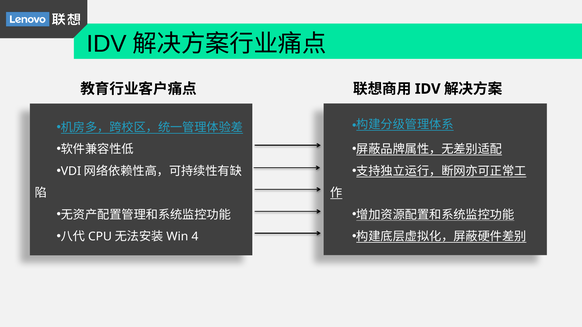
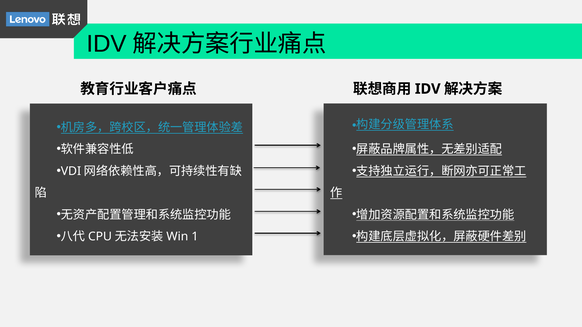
4: 4 -> 1 (195, 237)
